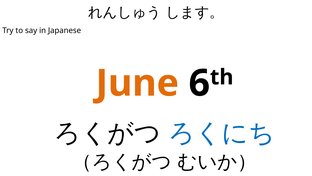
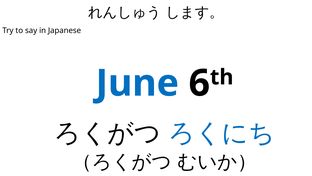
June colour: orange -> blue (137, 83)
